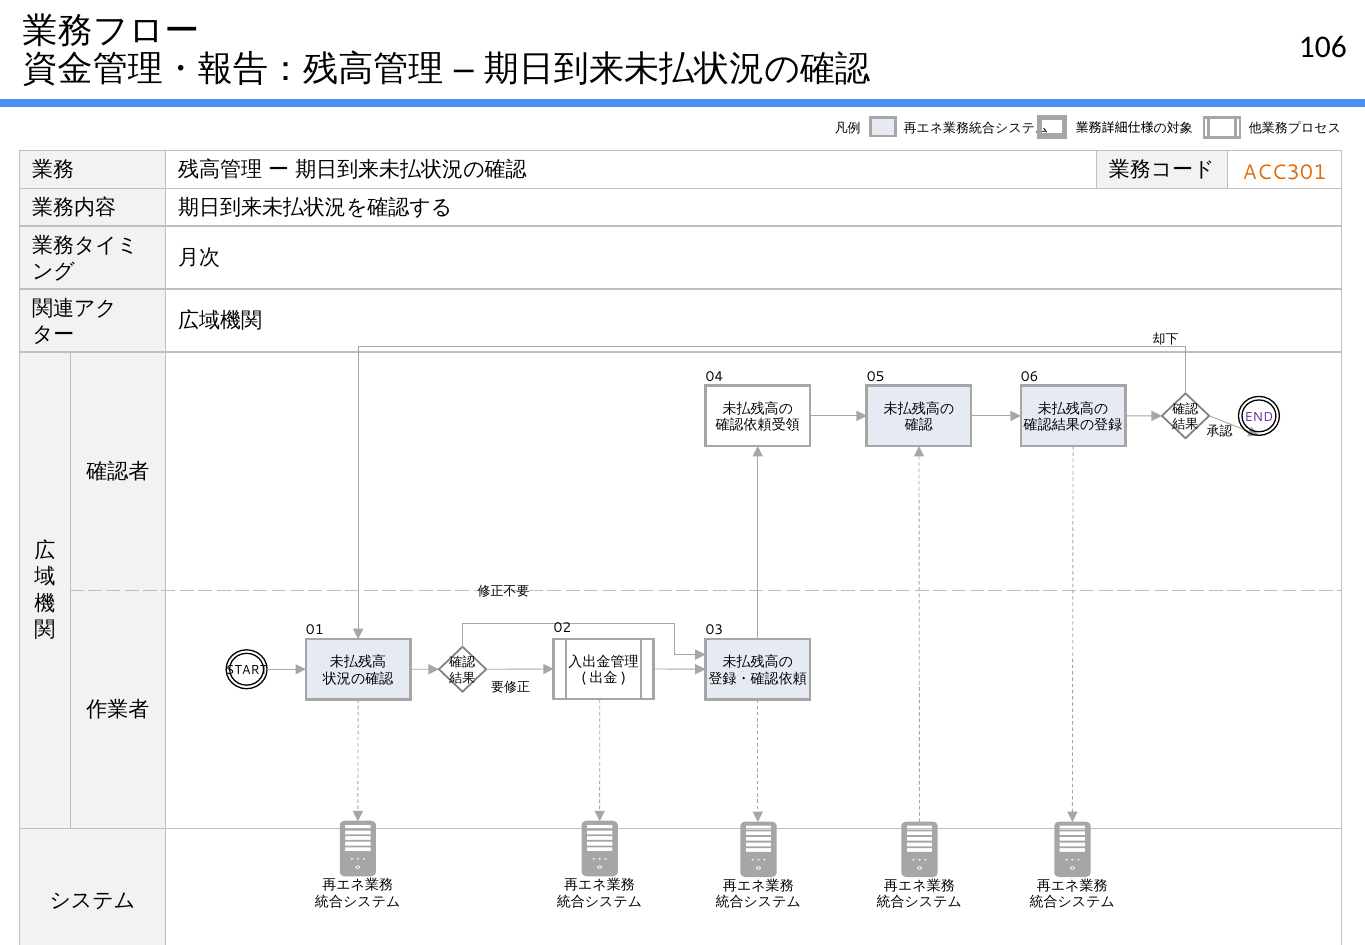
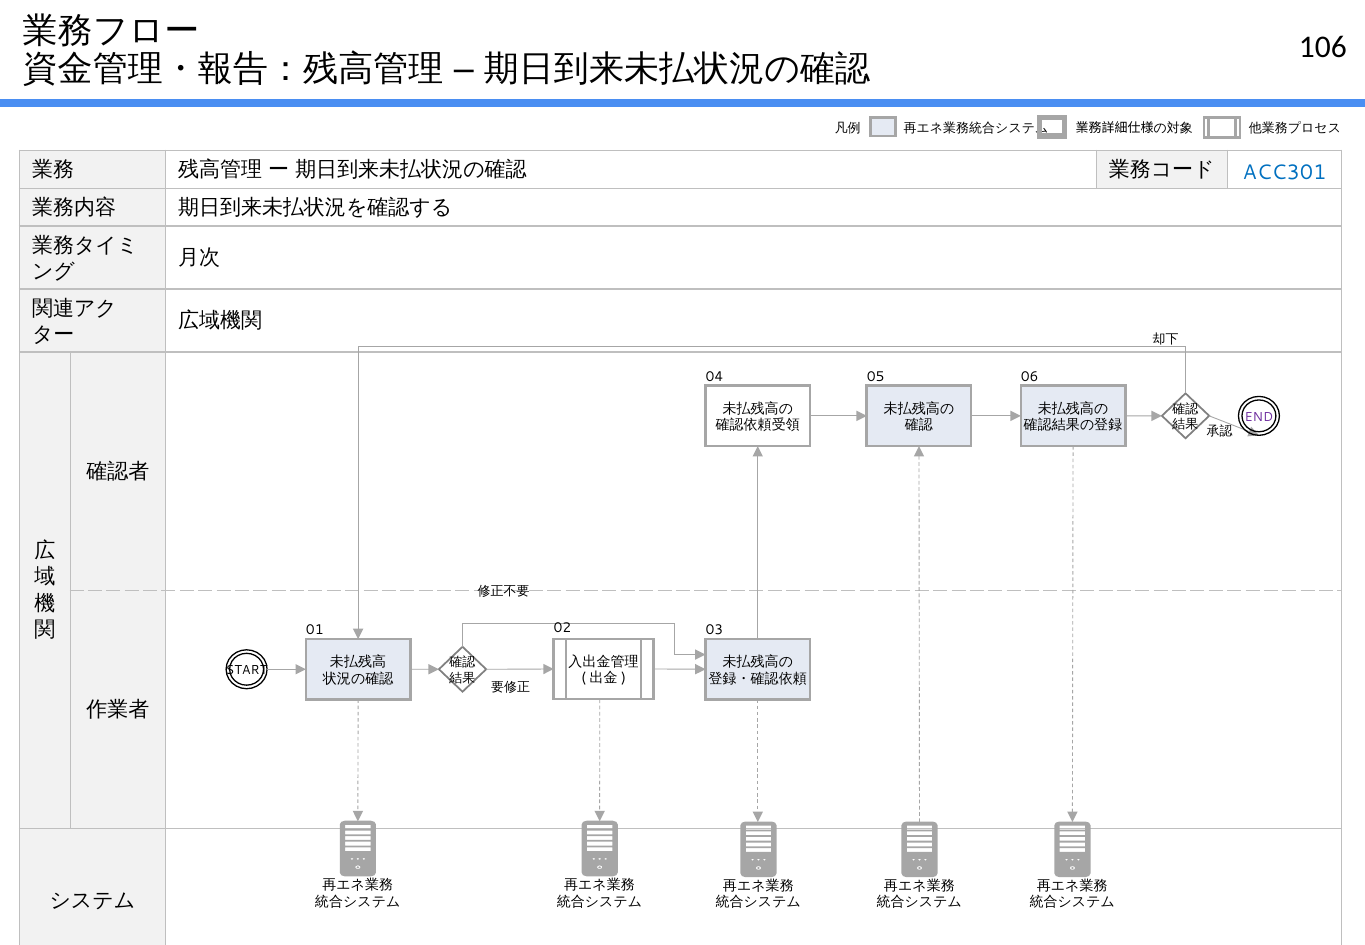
ACC301 colour: orange -> blue (1285, 172)
